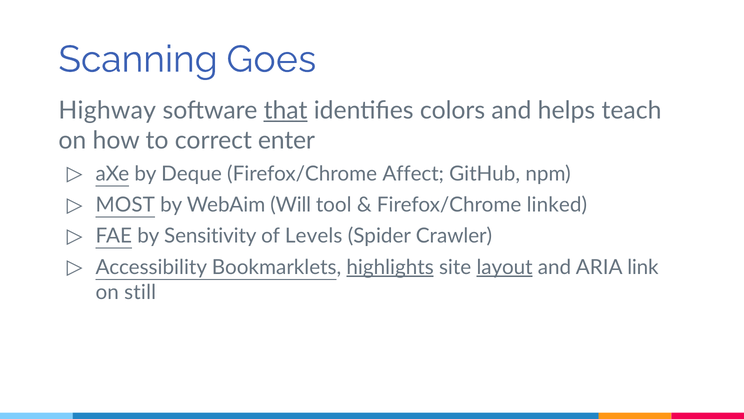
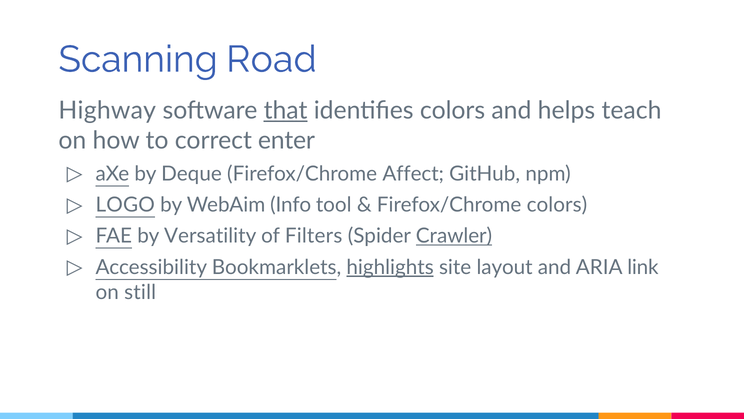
Goes: Goes -> Road (271, 59)
MOST: MOST -> LOGO (125, 205)
Will: Will -> Info (291, 205)
Firefox/Chrome linked: linked -> colors (557, 205)
Sensitivity: Sensitivity -> Versatility (210, 236)
Levels: Levels -> Filters (314, 236)
Crawler underline: none -> present (454, 236)
layout underline: present -> none (505, 267)
